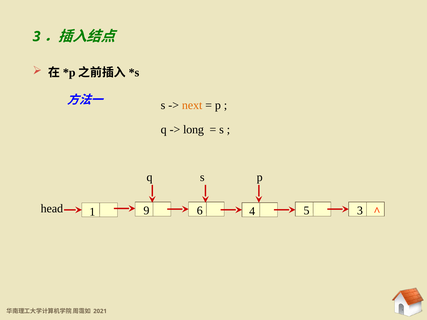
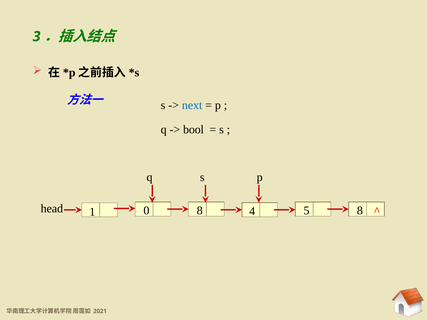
next colour: orange -> blue (192, 105)
long: long -> bool (193, 130)
head 6: 6 -> 8 (200, 211)
5 3: 3 -> 8 (360, 211)
9: 9 -> 0 (146, 211)
